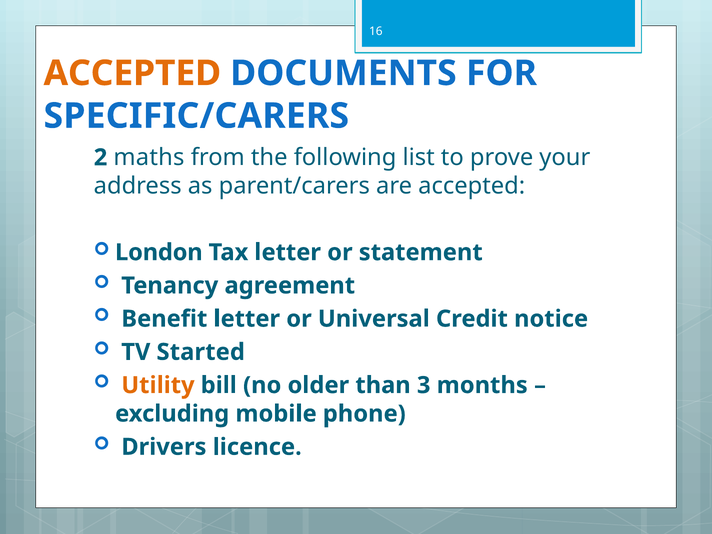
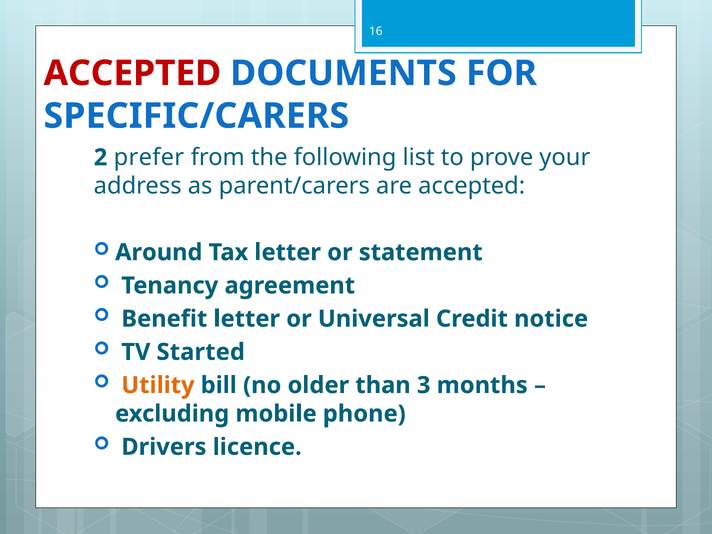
ACCEPTED colour: orange -> red (132, 73)
maths: maths -> prefer (149, 157)
London: London -> Around (159, 252)
